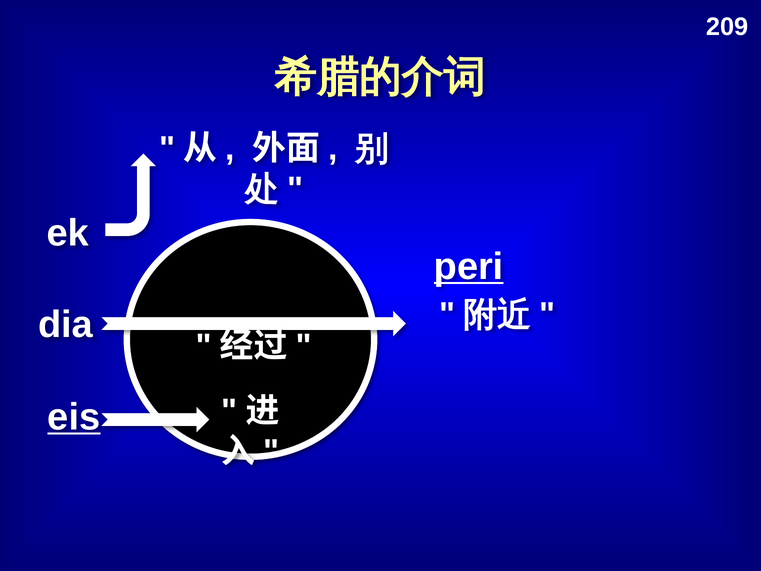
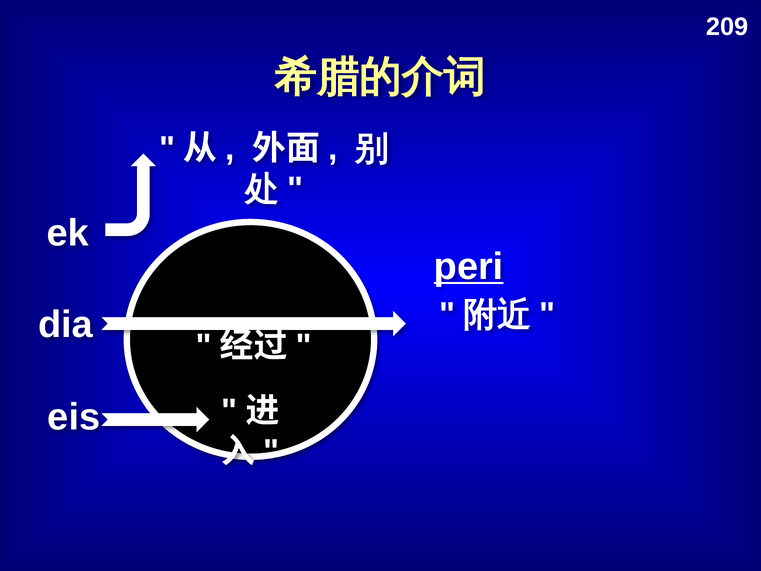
eis underline: present -> none (74, 417)
